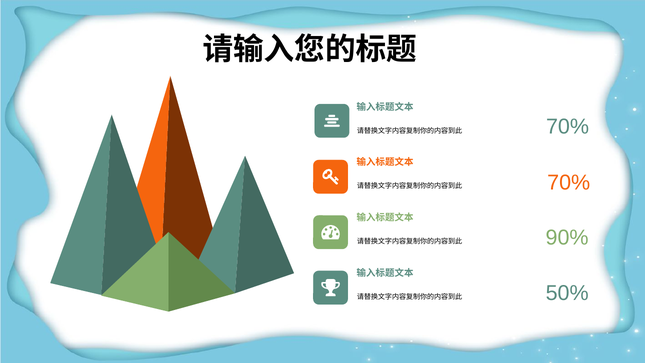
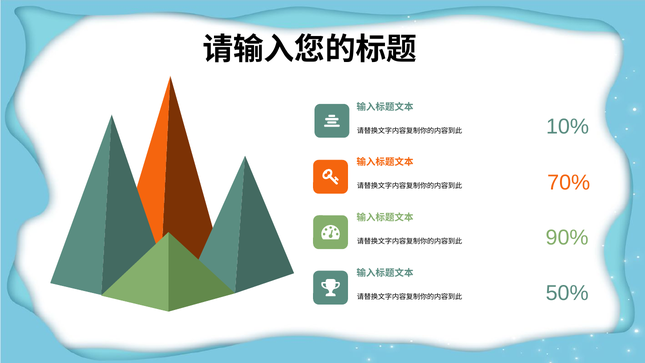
70%: 70% -> 10% (568, 126)
